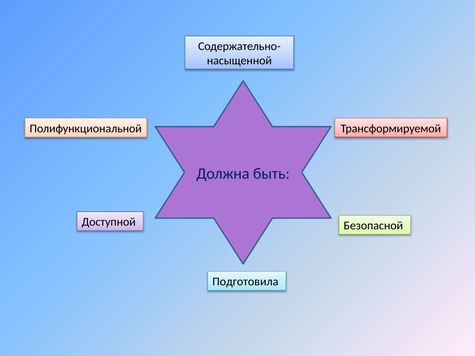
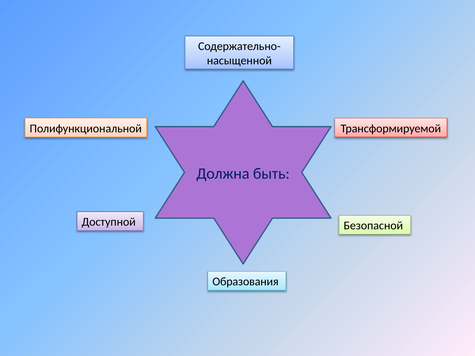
Подготовила: Подготовила -> Образования (245, 282)
